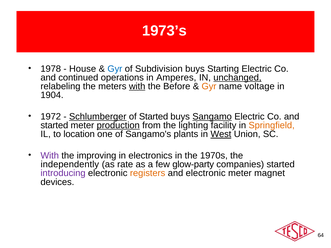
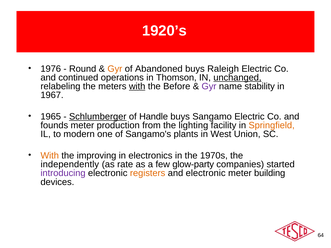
1973’s: 1973’s -> 1920’s (165, 31)
1978: 1978 -> 1976 (51, 69)
House: House -> Round (83, 69)
Gyr colour: blue -> orange (115, 69)
Subdivision: Subdivision -> Abandoned (159, 69)
Starting: Starting -> Raleigh (223, 69)
Amperes: Amperes -> Thomson (176, 78)
Gyr colour: orange -> purple (209, 86)
voltage: voltage -> stability (260, 86)
1904: 1904 -> 1967 (52, 95)
1972: 1972 -> 1965 (51, 117)
of Started: Started -> Handle (154, 117)
Sangamo underline: present -> none (212, 117)
started: started -> founds (54, 125)
production underline: present -> none (118, 125)
location: location -> modern (79, 134)
West underline: present -> none (221, 134)
With colour: purple -> orange (50, 156)
magnet: magnet -> building (270, 173)
